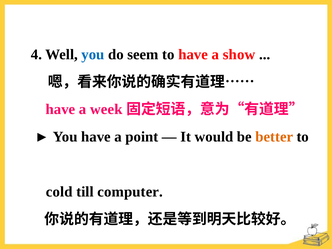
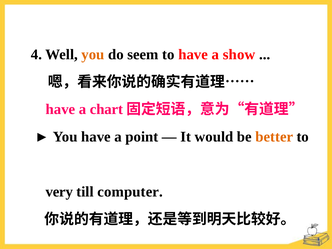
you colour: blue -> orange (93, 54)
week: week -> chart (106, 109)
cold: cold -> very (59, 192)
